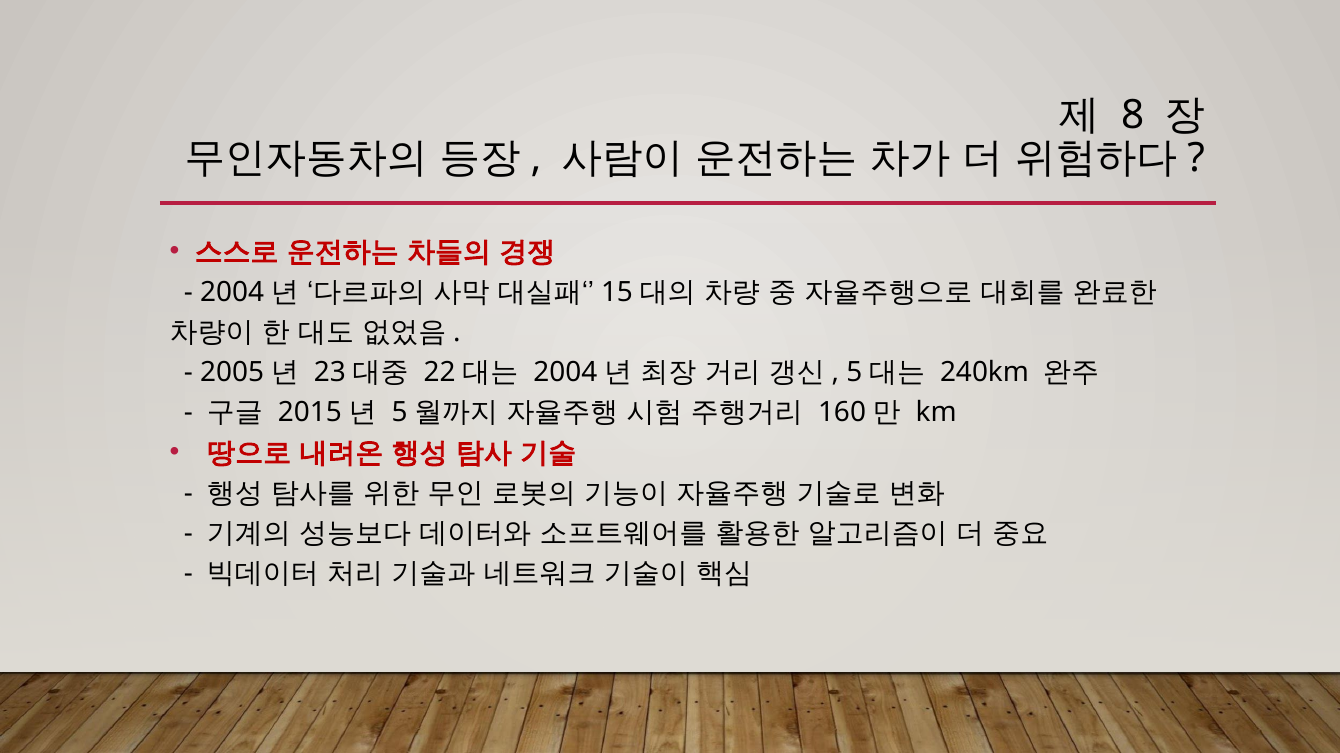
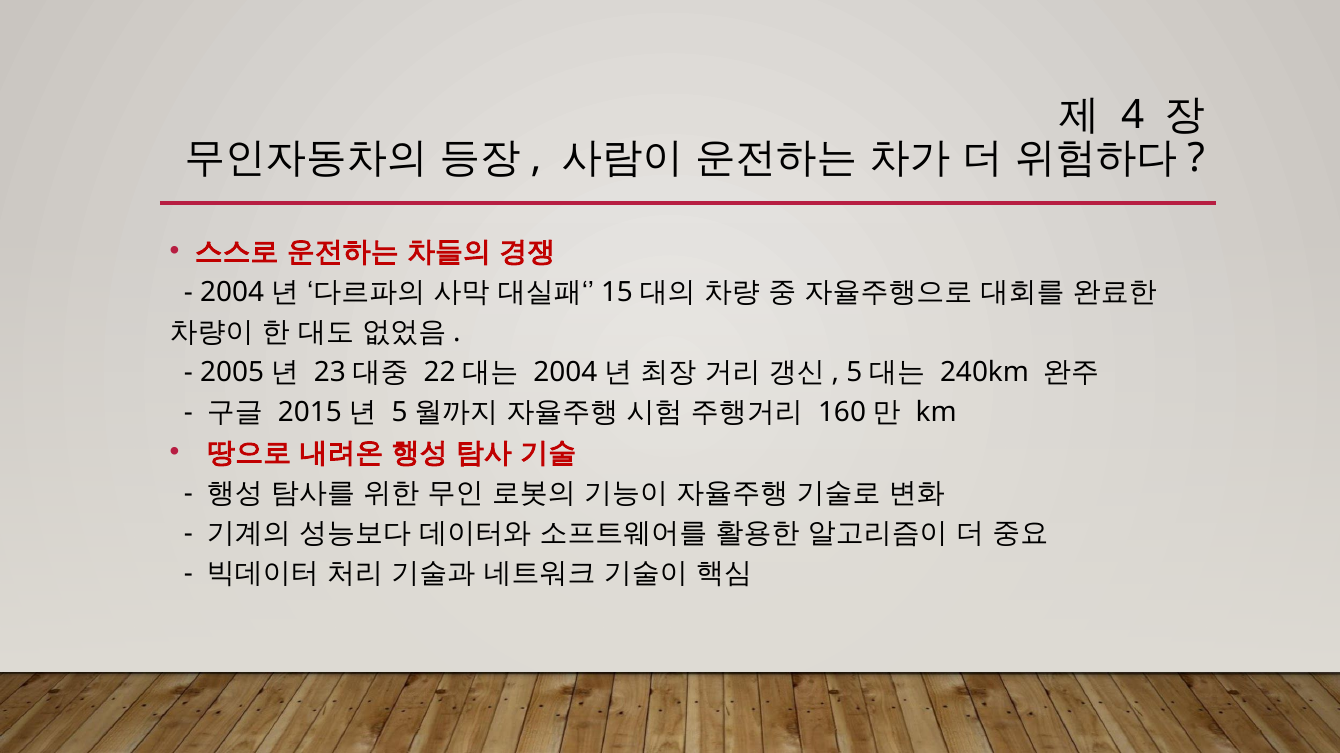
8: 8 -> 4 (1133, 115)
